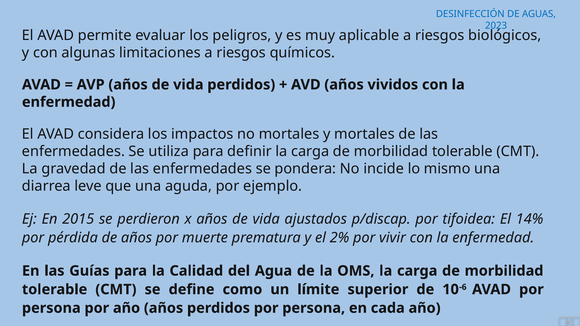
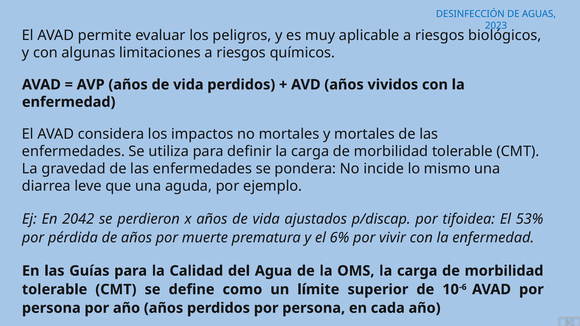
2015: 2015 -> 2042 (78, 219)
14%: 14% -> 53% (530, 219)
2%: 2% -> 6% (340, 238)
